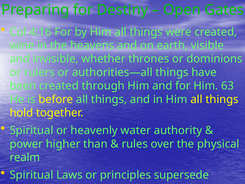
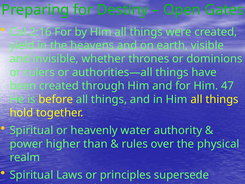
4:16: 4:16 -> 2:16 (40, 32)
wine: wine -> yield (22, 45)
63: 63 -> 47 (228, 86)
